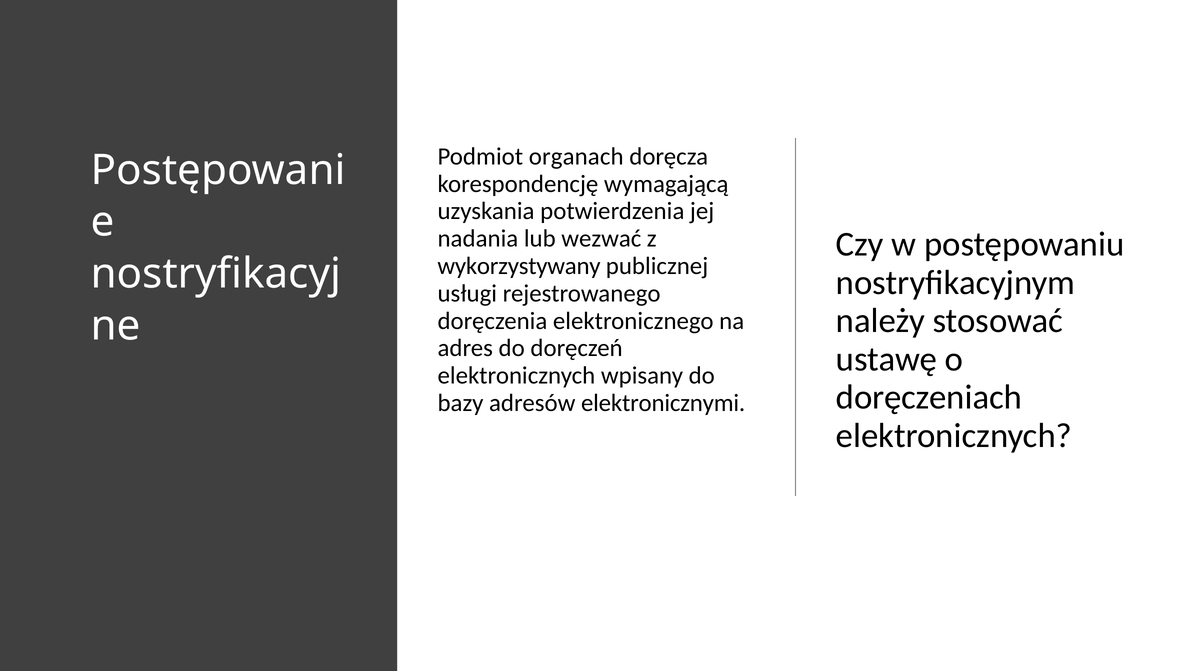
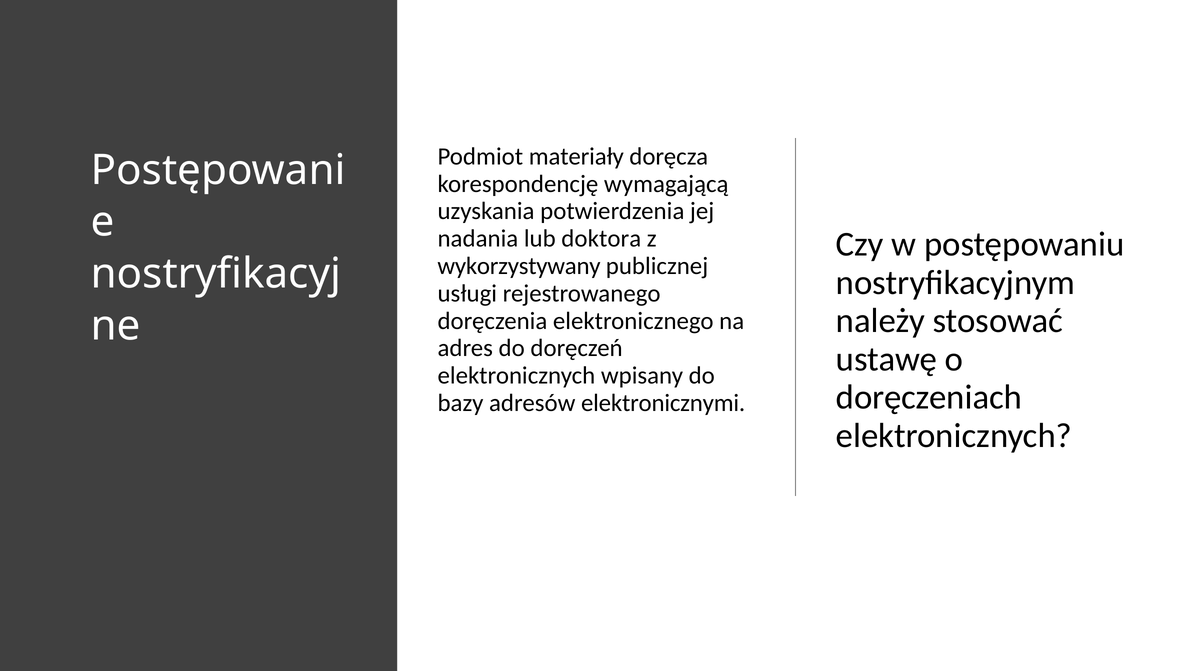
organach: organach -> materiały (576, 156)
wezwać: wezwać -> doktora (601, 239)
